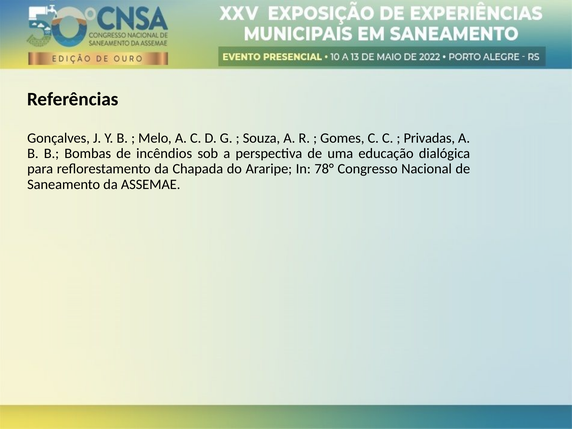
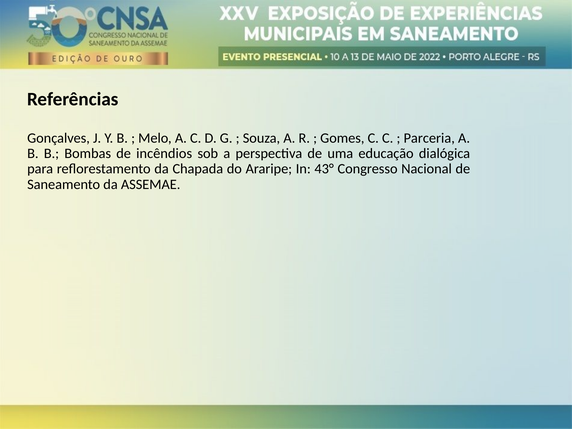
Privadas: Privadas -> Parceria (429, 138)
78°: 78° -> 43° (324, 169)
